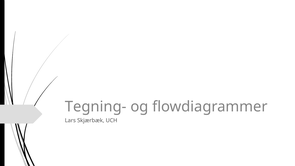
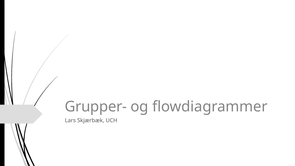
Tegning-: Tegning- -> Grupper- (96, 107)
